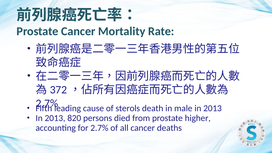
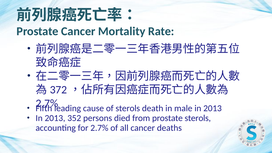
820: 820 -> 352 (74, 118)
prostate higher: higher -> sterols (198, 118)
